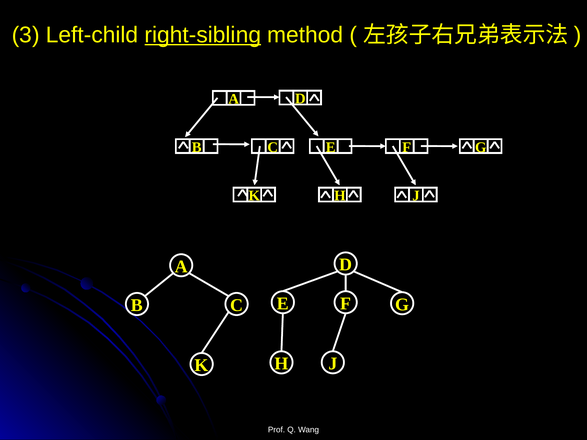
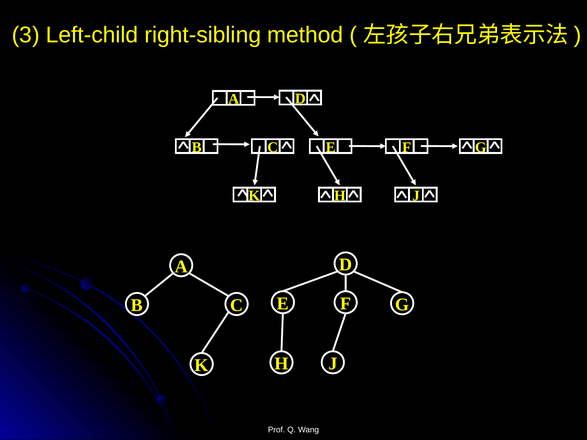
right-sibling underline: present -> none (203, 35)
